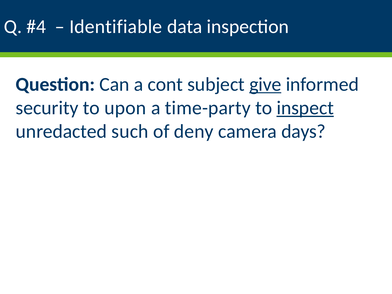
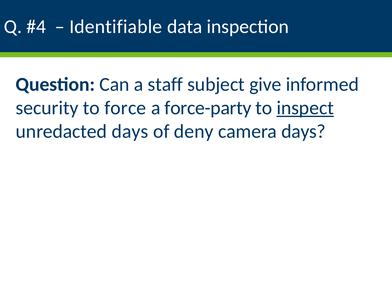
cont: cont -> staff (165, 84)
give underline: present -> none (265, 84)
upon: upon -> force (125, 108)
time-party: time-party -> force-party (208, 108)
unredacted such: such -> days (130, 131)
